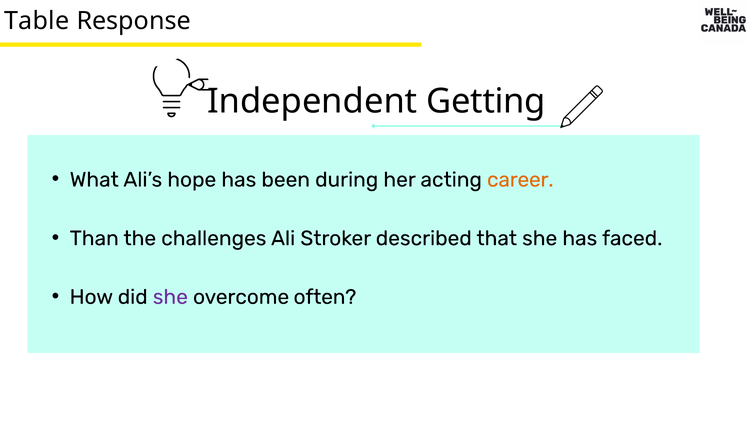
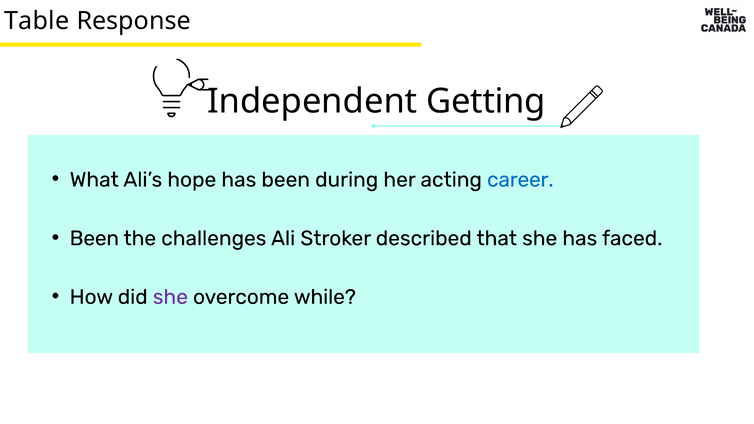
career colour: orange -> blue (520, 180)
Than: Than -> Been (94, 238)
often: often -> while (325, 297)
